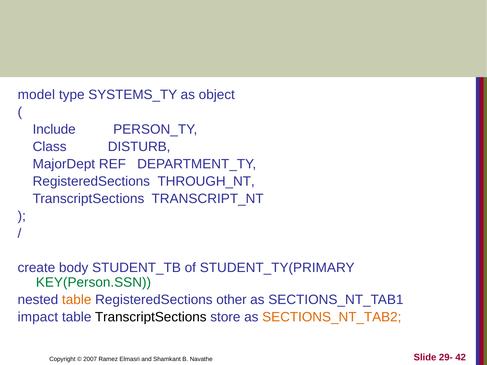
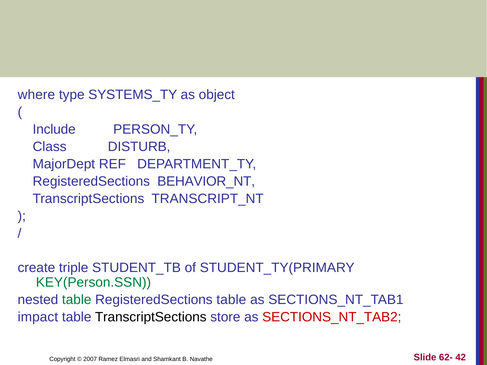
model: model -> where (36, 95)
THROUGH_NT: THROUGH_NT -> BEHAVIOR_NT (206, 181)
body: body -> triple (74, 268)
table colour: orange -> green (77, 300)
RegisteredSections other: other -> table (231, 300)
SECTIONS_NT_TAB2 colour: orange -> red (332, 317)
29-: 29- -> 62- (446, 358)
